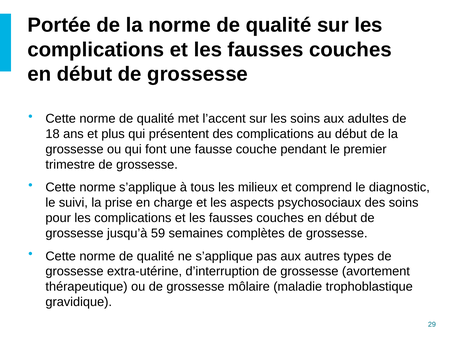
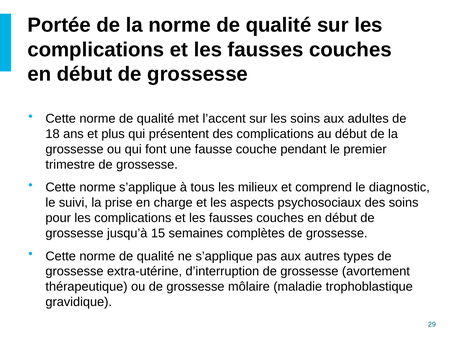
59: 59 -> 15 (158, 233)
